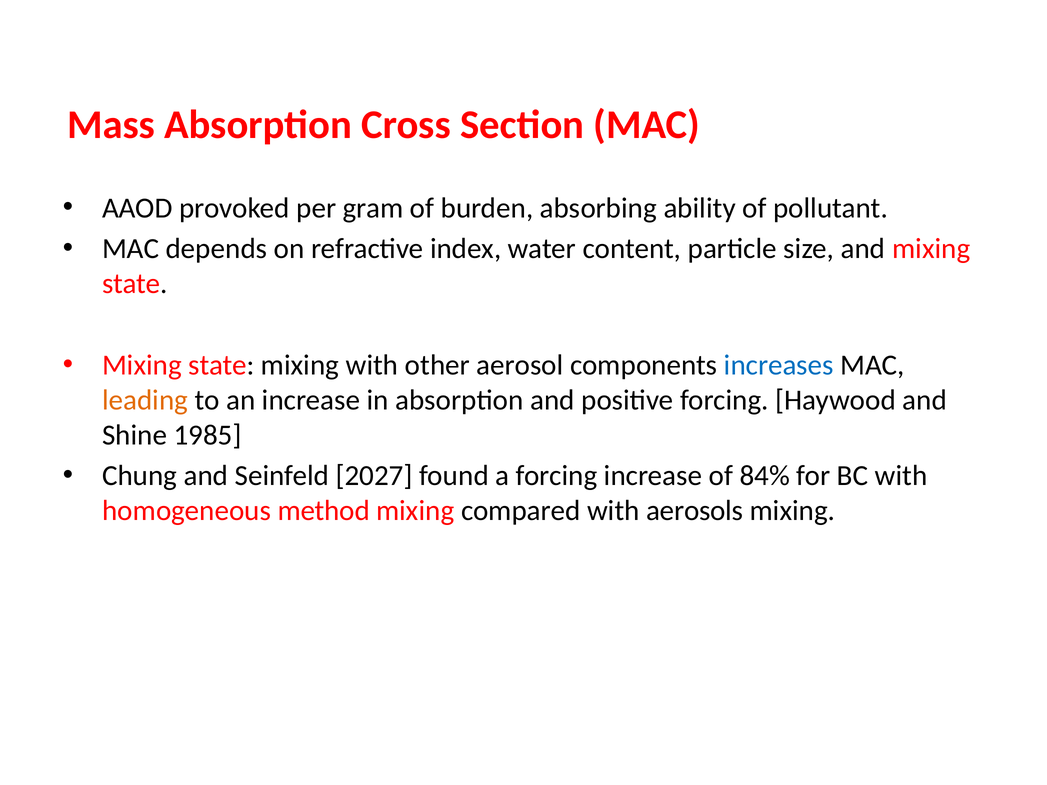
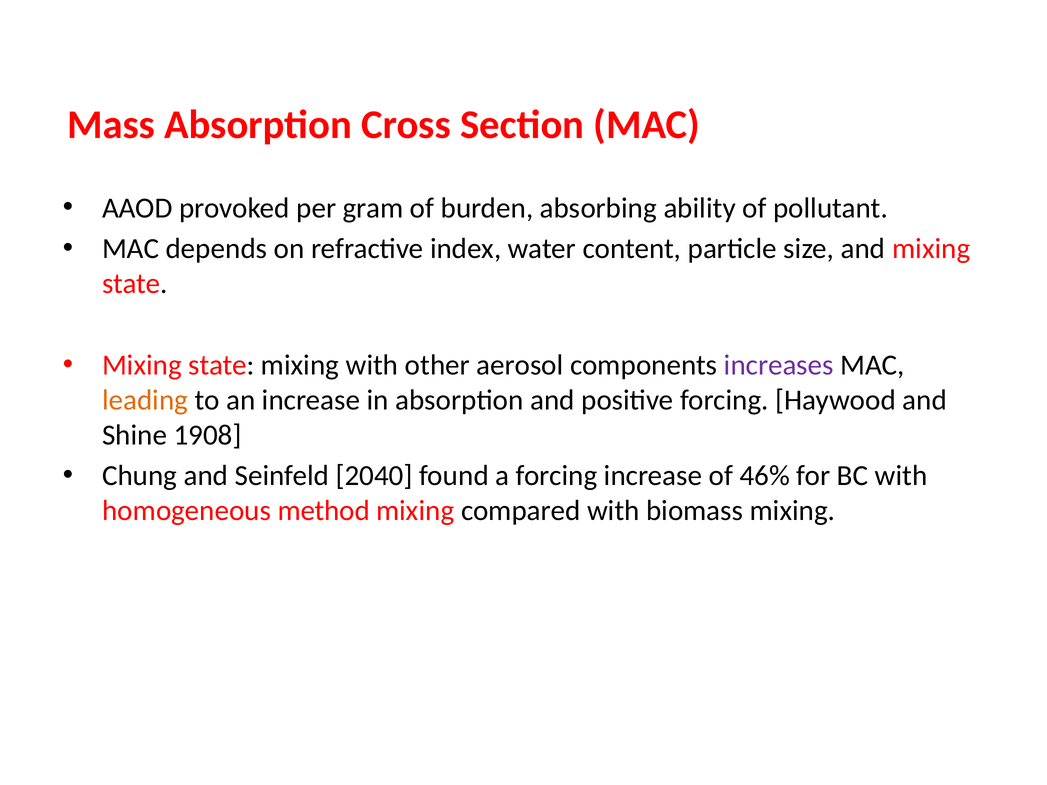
increases colour: blue -> purple (779, 365)
1985: 1985 -> 1908 (208, 435)
2027: 2027 -> 2040 (374, 476)
84%: 84% -> 46% (765, 476)
aerosols: aerosols -> biomass (695, 511)
